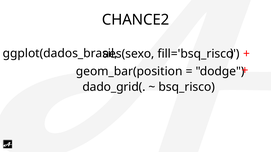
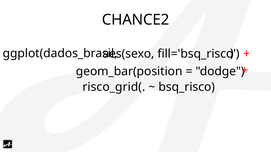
dado_grid(: dado_grid( -> risco_grid( (114, 87)
